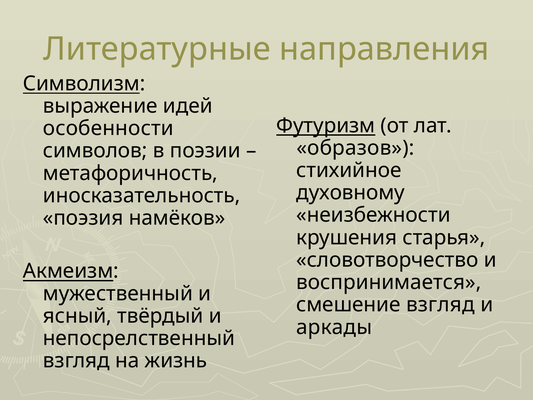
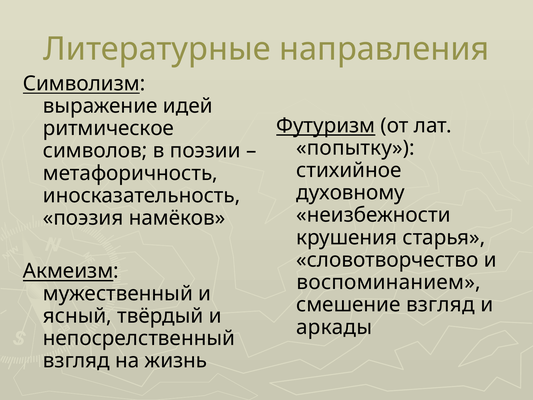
особенности: особенности -> ритмическое (108, 128)
образов: образов -> попытку (355, 148)
воспринимается: воспринимается -> воспоминанием (389, 282)
